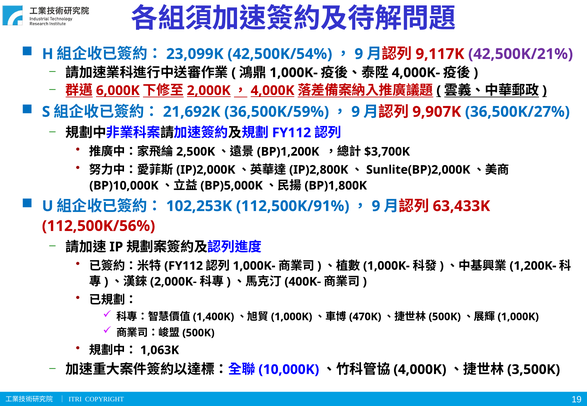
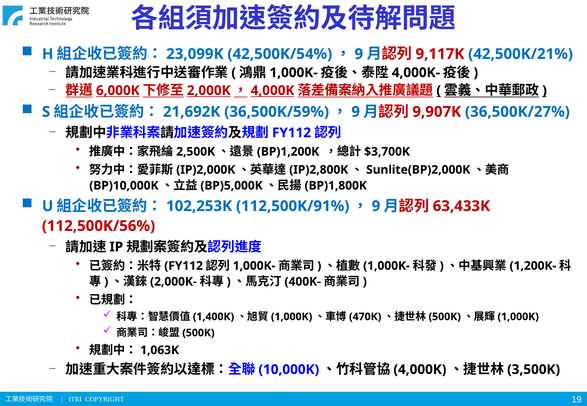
42,500K/21% colour: purple -> blue (521, 54)
